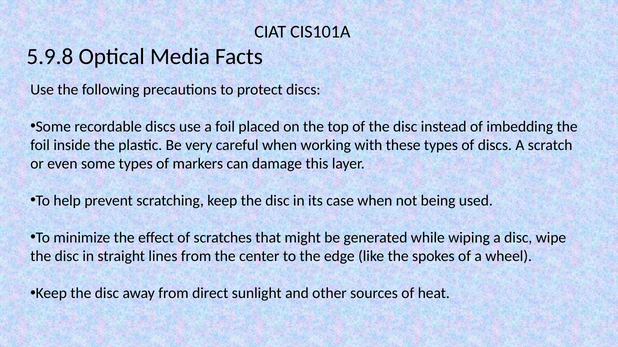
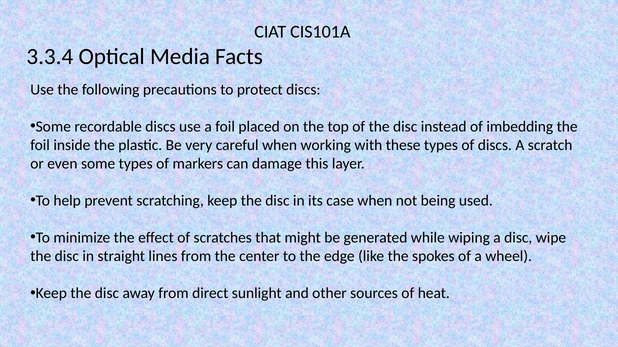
5.9.8: 5.9.8 -> 3.3.4 (50, 57)
